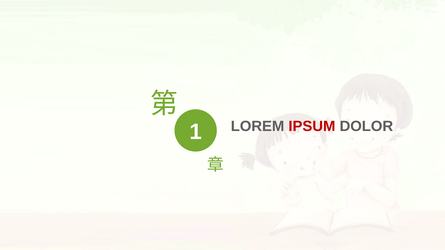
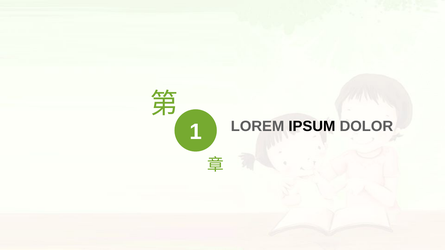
IPSUM colour: red -> black (312, 126)
